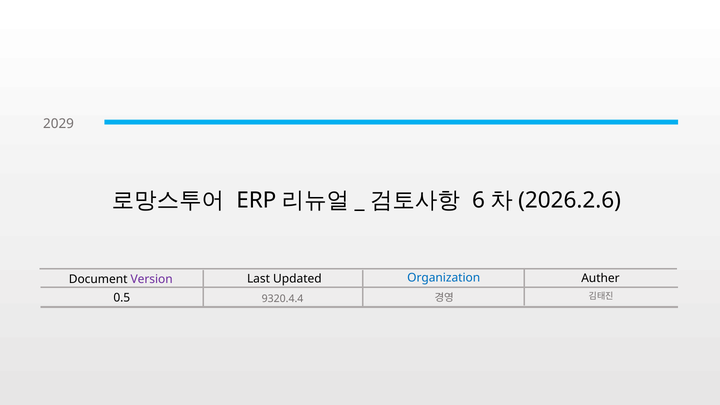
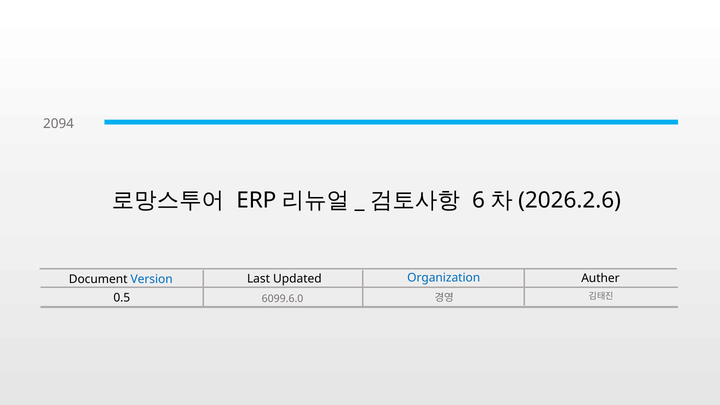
2029: 2029 -> 2094 (59, 124)
Version colour: purple -> blue (152, 279)
9320.4.4: 9320.4.4 -> 6099.6.0 (283, 299)
